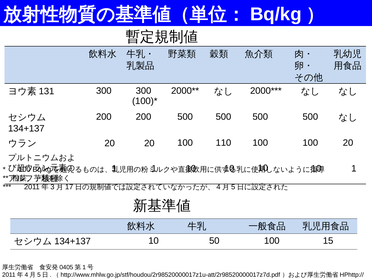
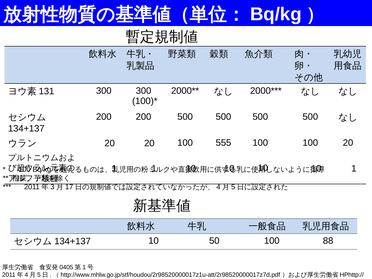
110: 110 -> 555 (223, 143)
15: 15 -> 88 (328, 241)
